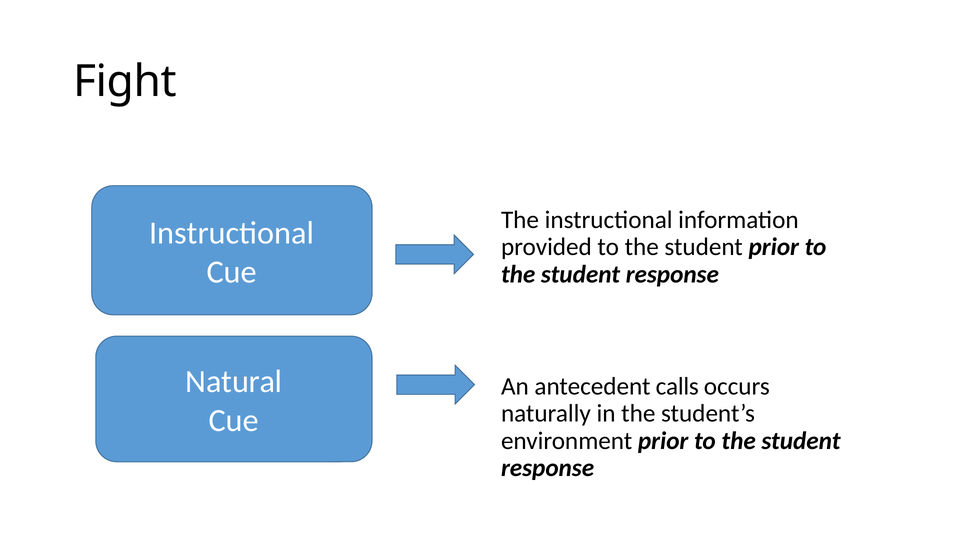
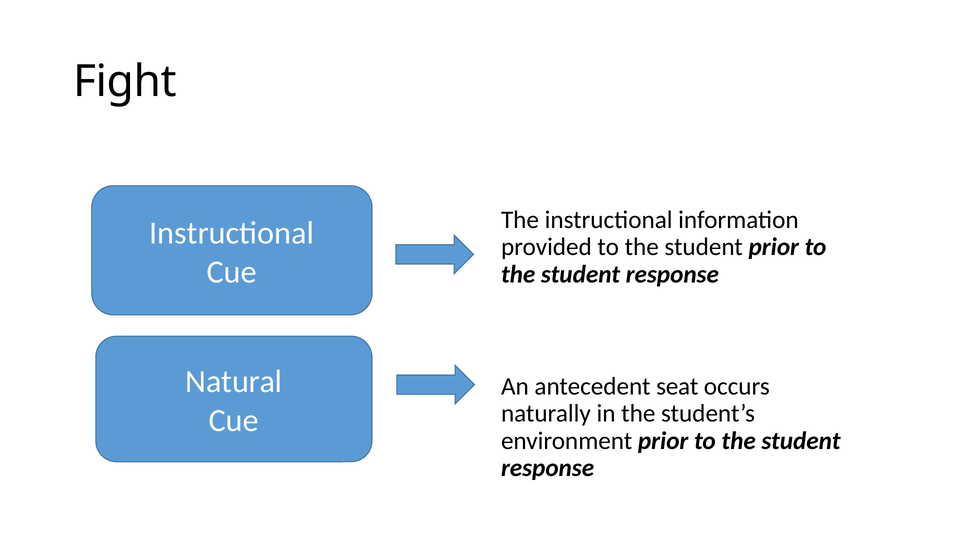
calls: calls -> seat (677, 386)
